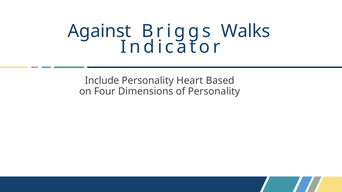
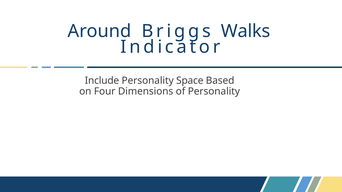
Against: Against -> Around (99, 31)
Heart: Heart -> Space (190, 81)
